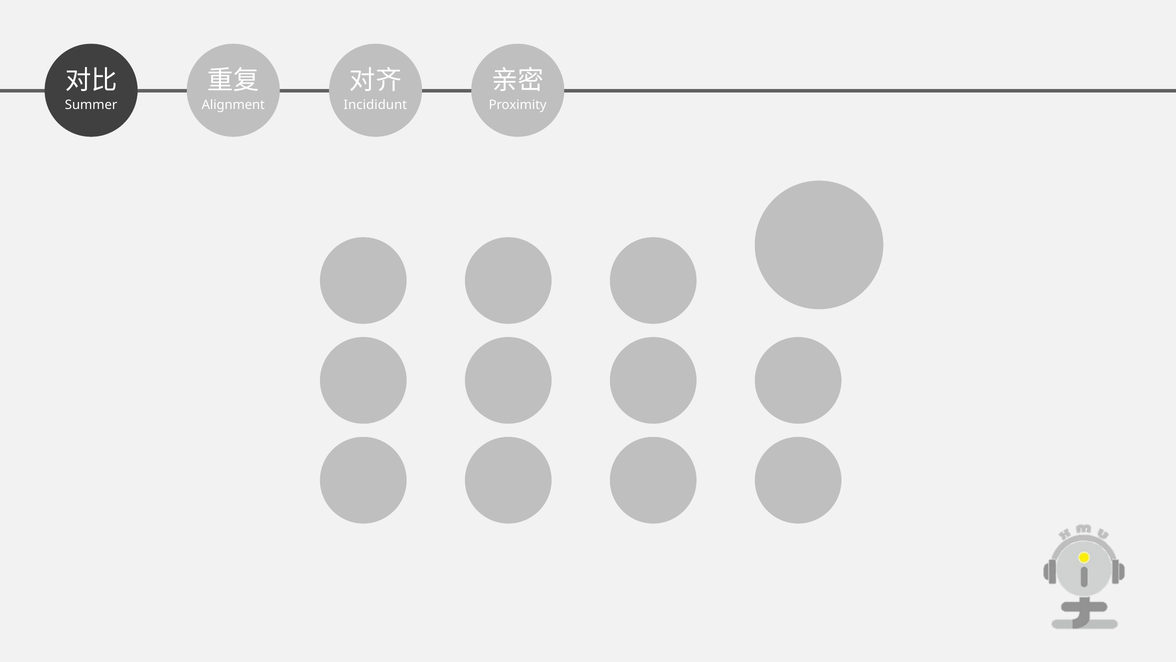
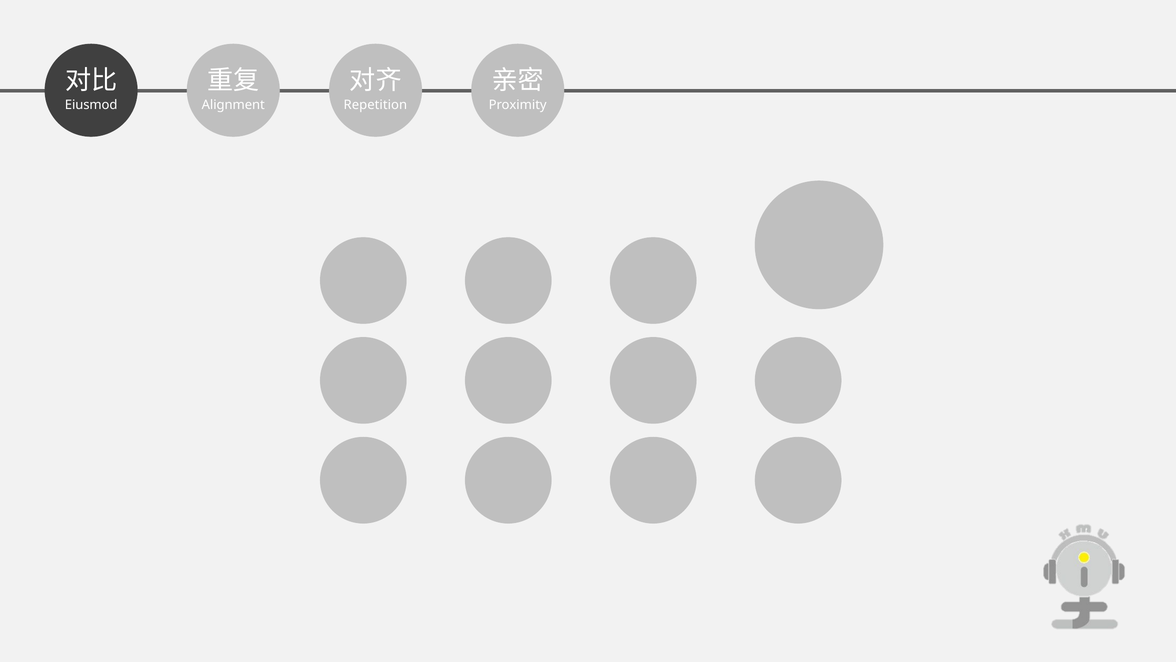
Summer: Summer -> Eiusmod (91, 105)
Incididunt: Incididunt -> Repetition (375, 105)
